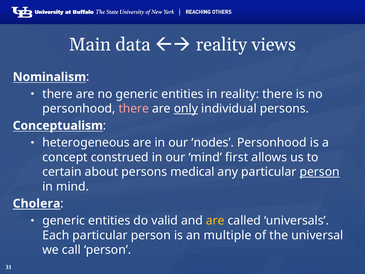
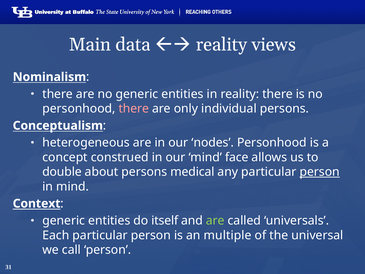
only underline: present -> none (186, 109)
first: first -> face (237, 157)
certain: certain -> double (62, 172)
Cholera: Cholera -> Context (37, 203)
valid: valid -> itself (165, 220)
are colour: yellow -> light green (215, 220)
